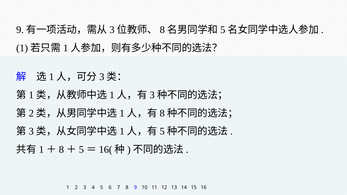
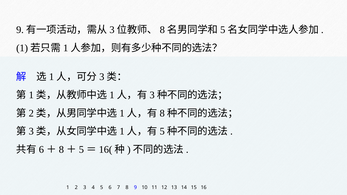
1: 1 -> 6 (41, 150)
